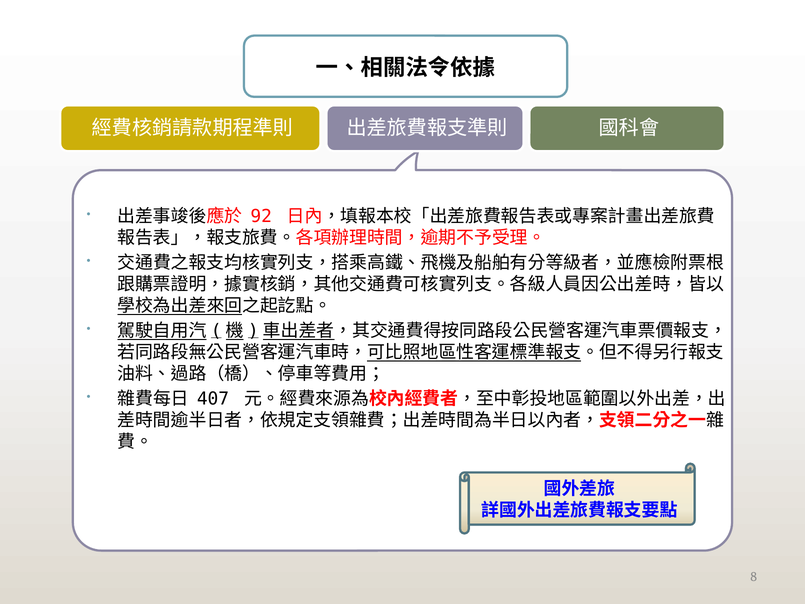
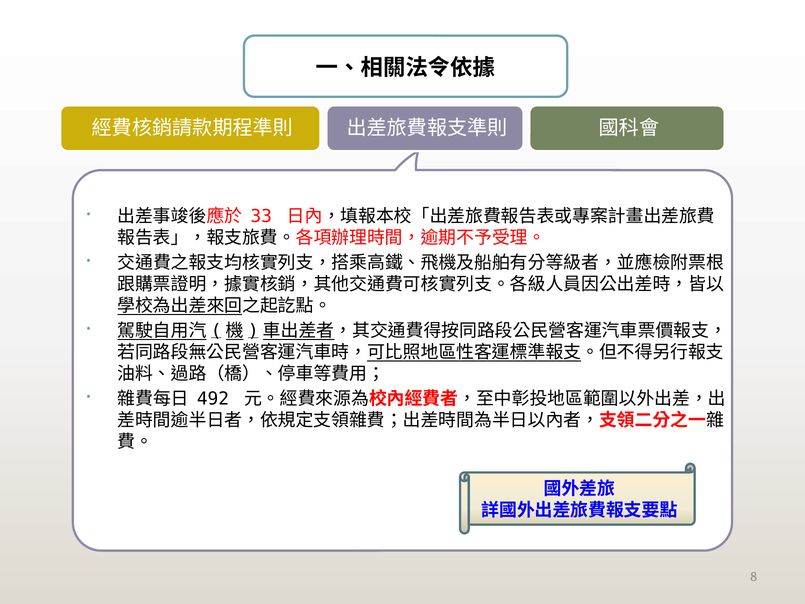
92: 92 -> 33 (261, 216)
407: 407 -> 492 (213, 399)
